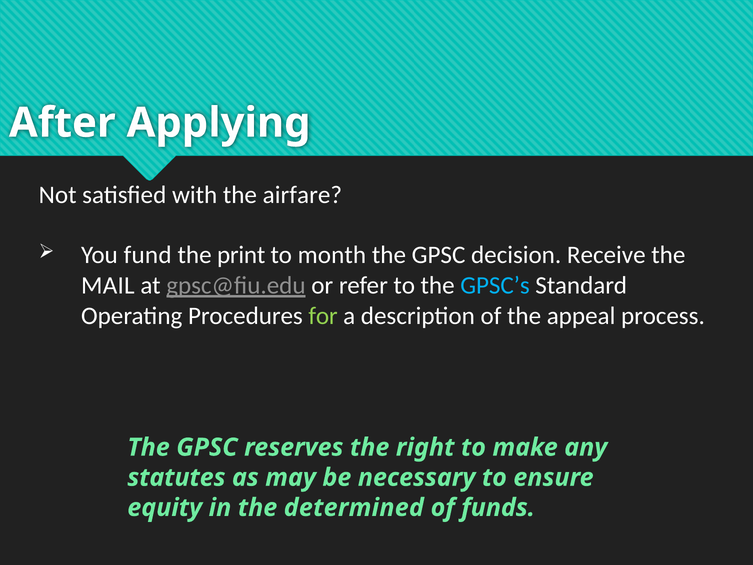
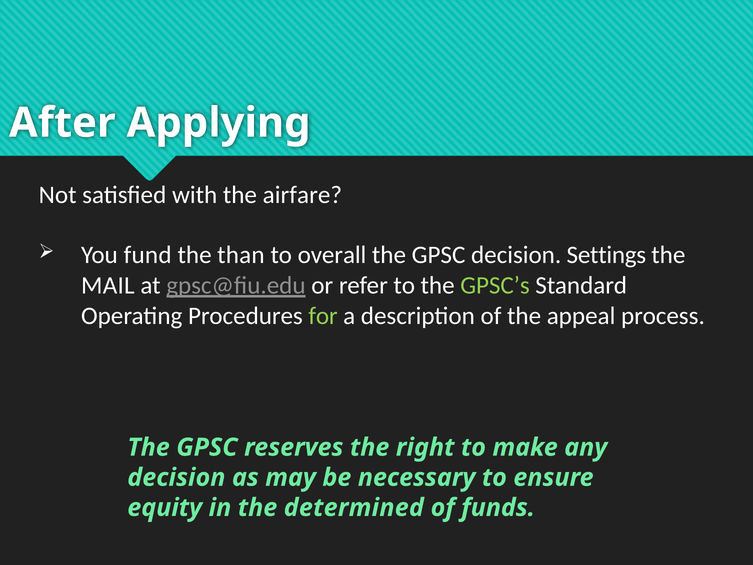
print: print -> than (241, 255)
month: month -> overall (332, 255)
Receive: Receive -> Settings (606, 255)
GPSC’s colour: light blue -> light green (495, 285)
statutes: statutes -> decision (176, 477)
